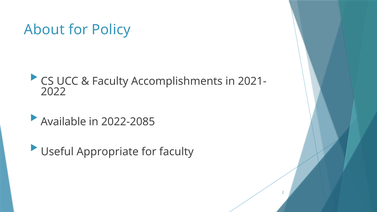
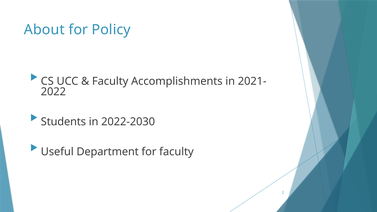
Available: Available -> Students (63, 122)
2022-2085: 2022-2085 -> 2022-2030 (128, 122)
Appropriate: Appropriate -> Department (108, 152)
